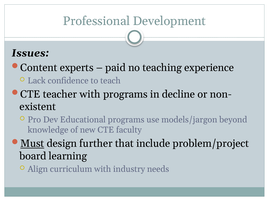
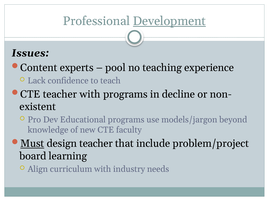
Development underline: none -> present (169, 21)
paid: paid -> pool (115, 68)
design further: further -> teacher (96, 144)
